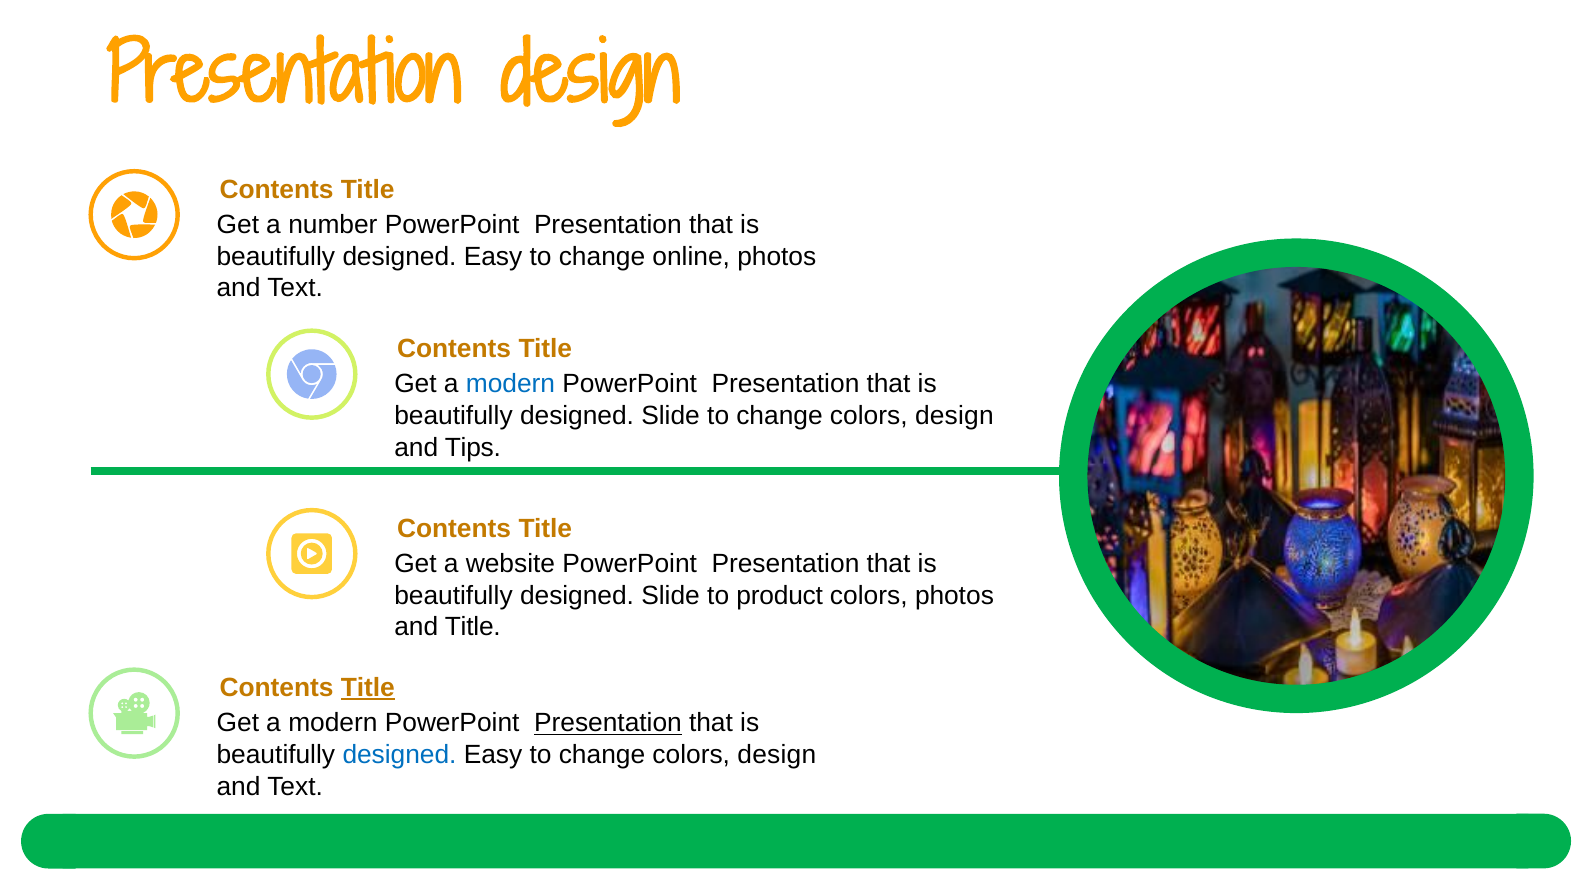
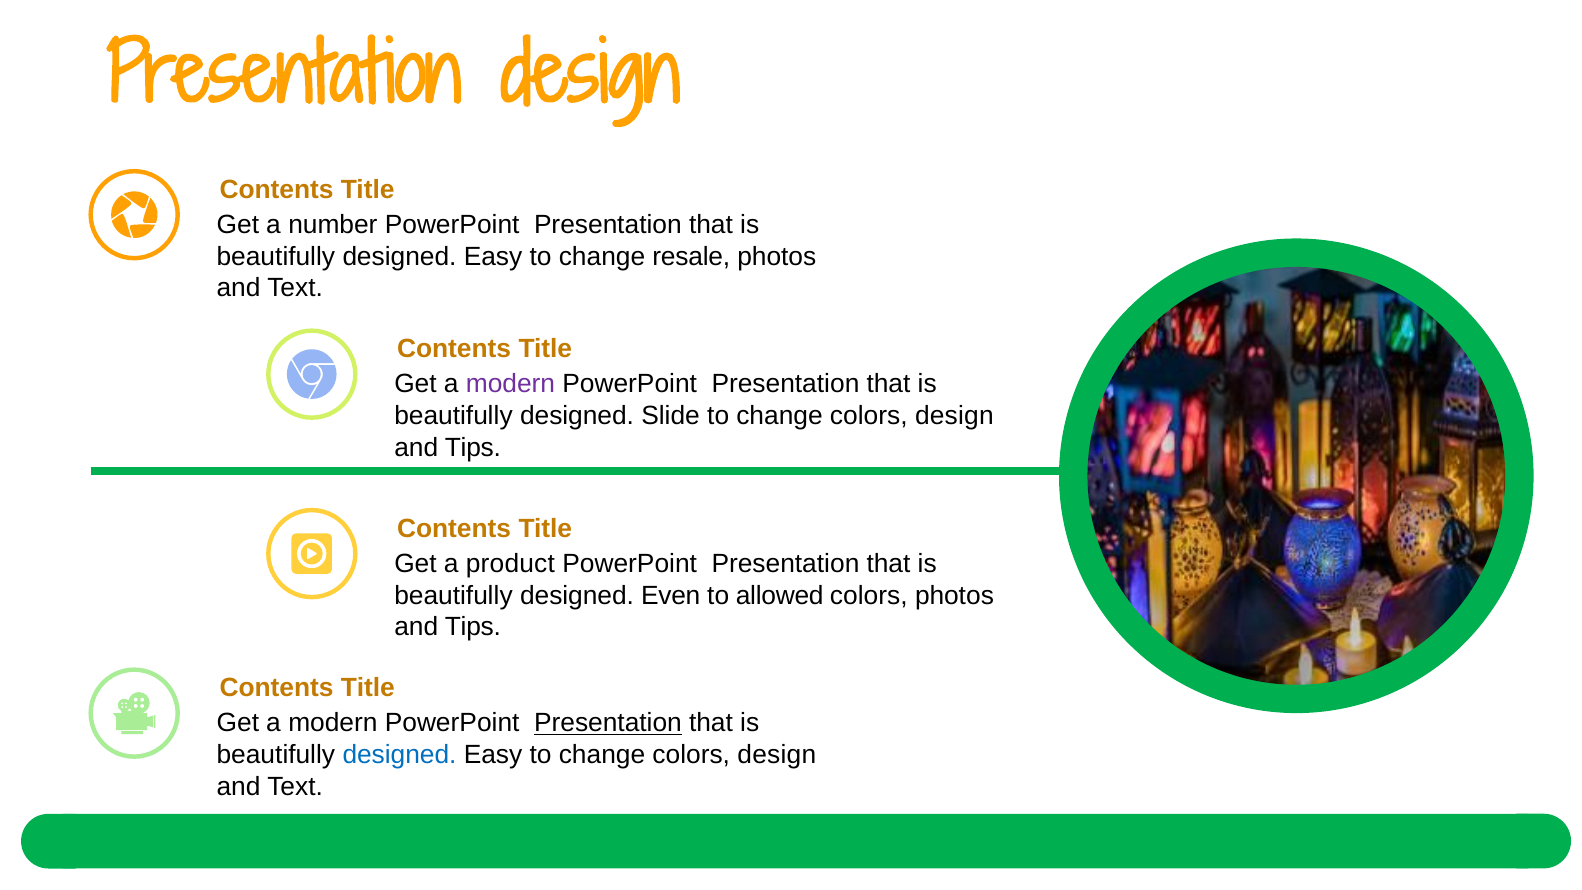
online: online -> resale (691, 256)
modern colour: blue -> purple (510, 384)
website: website -> product (510, 564)
Slide: Slide -> Even (671, 595)
product: product -> allowed (780, 595)
Title: Title -> Tips (473, 627)
Title underline: present -> none (368, 688)
